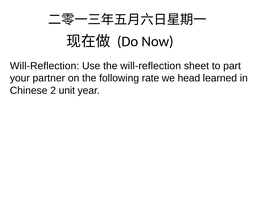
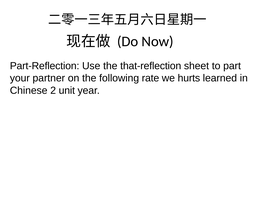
Will-Reflection: Will-Reflection -> Part-Reflection (45, 66)
the will-reflection: will-reflection -> that-reflection (151, 66)
head: head -> hurts (189, 78)
